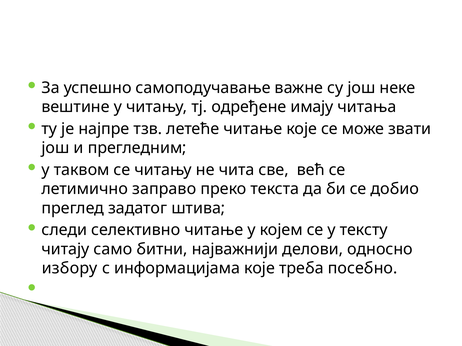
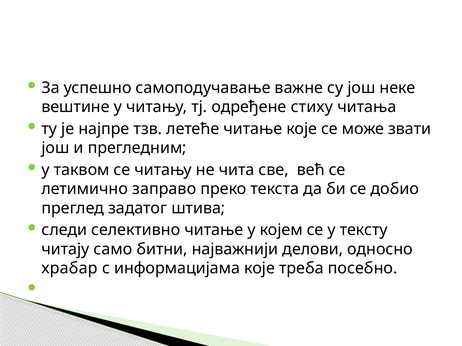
имају: имају -> стиху (312, 107)
избору: избору -> храбар (70, 269)
